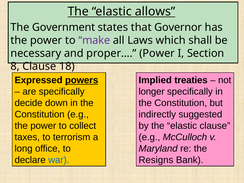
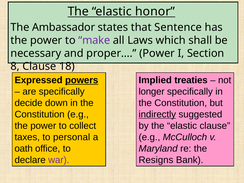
allows: allows -> honor (155, 11)
Government: Government -> Ambassador (64, 27)
Governor: Governor -> Sentence (178, 27)
indirectly underline: none -> present (157, 114)
terrorism: terrorism -> personal (72, 137)
long: long -> oath (24, 149)
war colour: blue -> purple (59, 160)
